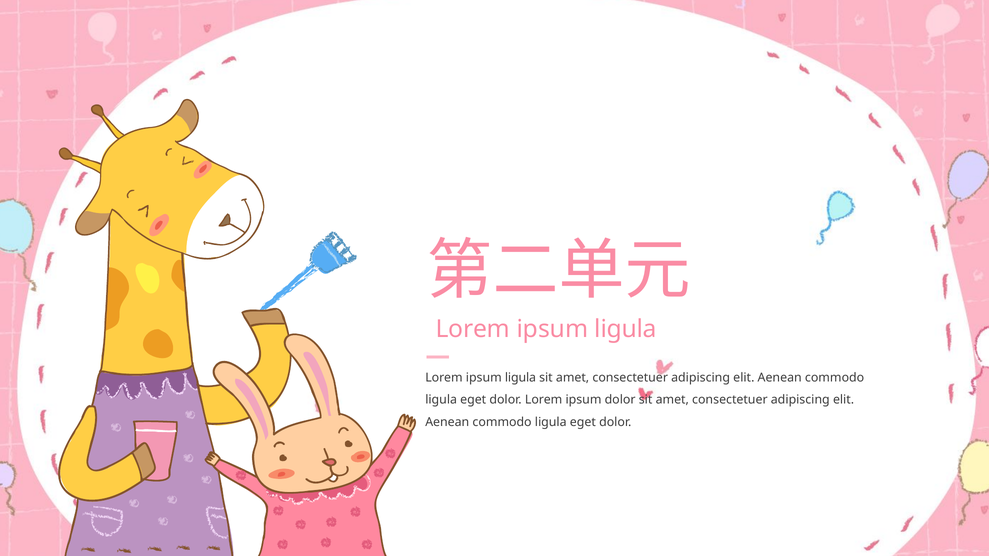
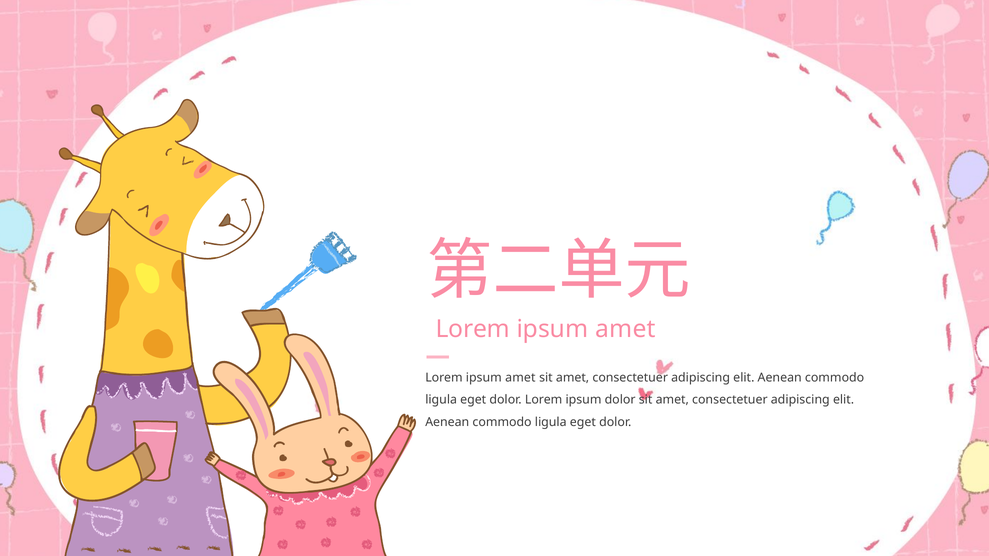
ligula: ligula -> amet (625, 329)
ligula: ligula -> amet (520, 378)
